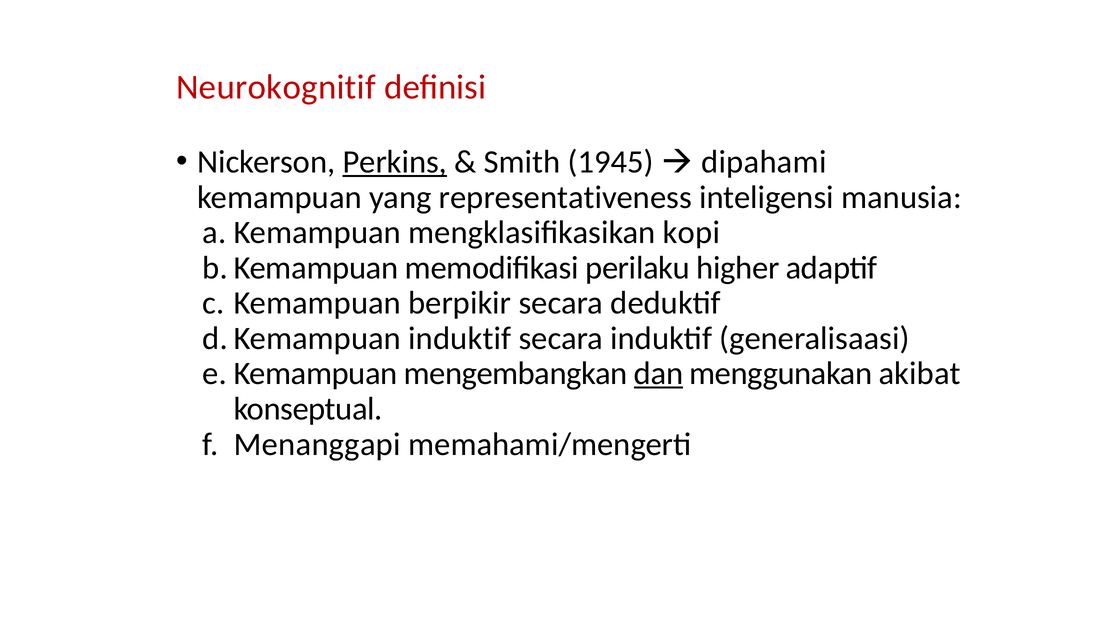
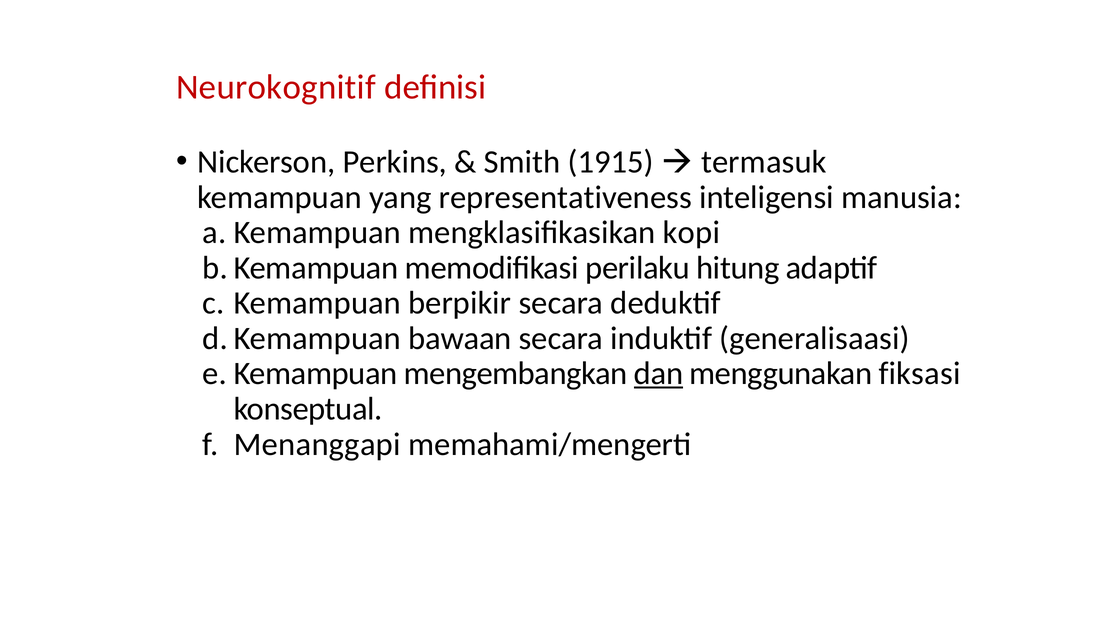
Perkins underline: present -> none (395, 162)
1945: 1945 -> 1915 (611, 162)
dipahami: dipahami -> termasuk (764, 162)
higher: higher -> hitung (738, 268)
induktif: induktif -> bawaan (460, 338)
akibat: akibat -> fiksasi (920, 374)
